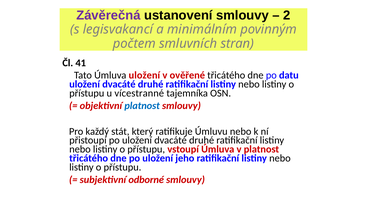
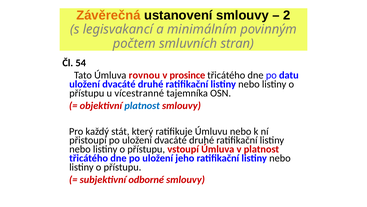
Závěrečná colour: purple -> orange (108, 15)
41: 41 -> 54 (81, 63)
Úmluva uložení: uložení -> rovnou (144, 75)
ověřené: ověřené -> prosince (187, 75)
